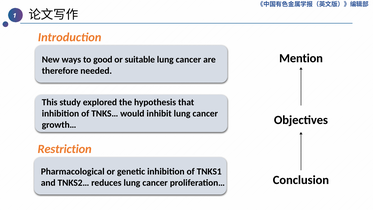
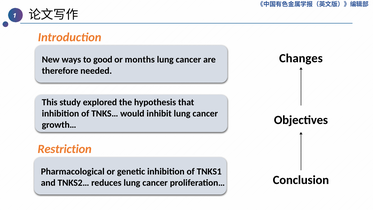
Mention: Mention -> Changes (301, 58)
suitable: suitable -> months (140, 60)
